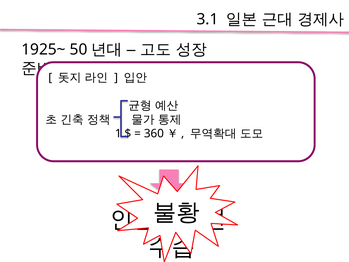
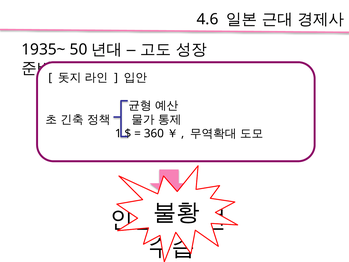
3.1: 3.1 -> 4.6 (207, 19)
1925~: 1925~ -> 1935~ (43, 50)
